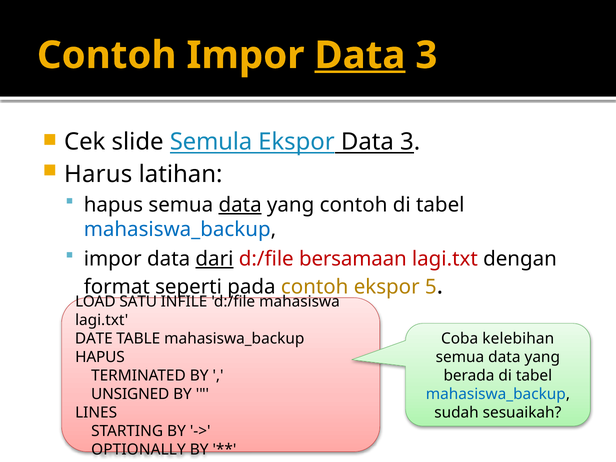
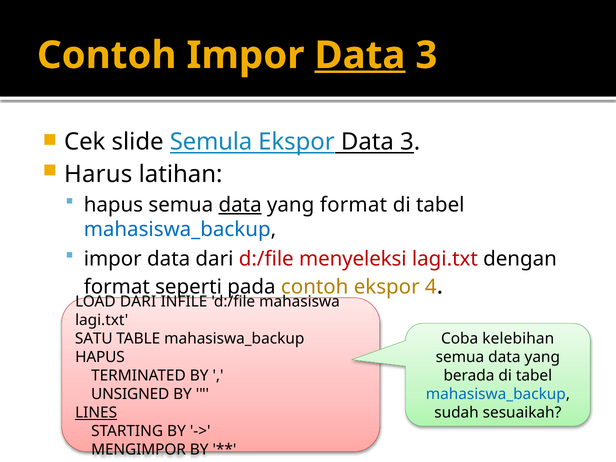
yang contoh: contoh -> format (353, 205)
dari underline: present -> none (214, 259)
bersamaan: bersamaan -> menyeleksi (353, 259)
5: 5 -> 4 (431, 287)
LOAD SATU: SATU -> DARI (138, 302)
DATE: DATE -> SATU (94, 339)
LINES underline: none -> present (96, 413)
OPTIONALLY: OPTIONALLY -> MENGIMPOR (139, 450)
